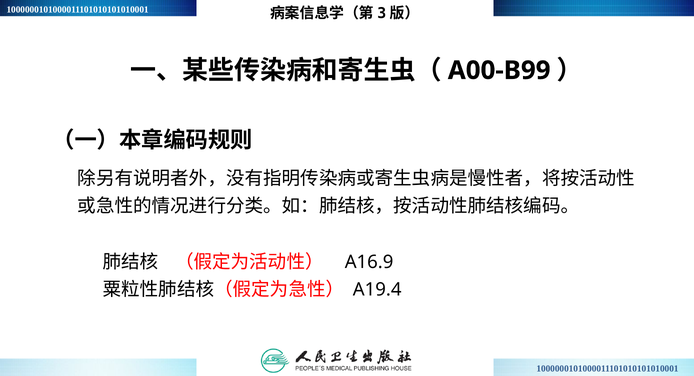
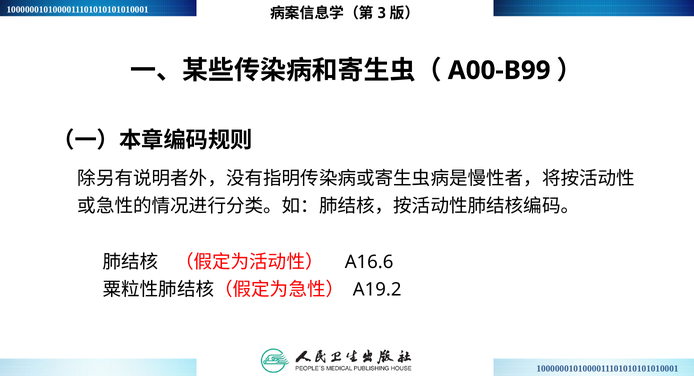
A16.9: A16.9 -> A16.6 (369, 262)
A19.4: A19.4 -> A19.2 (377, 289)
